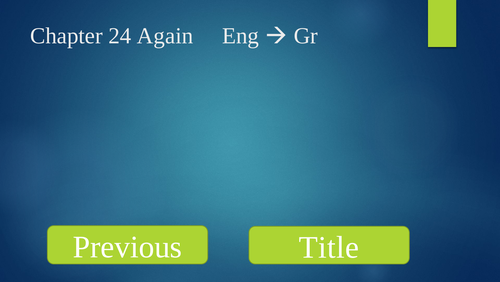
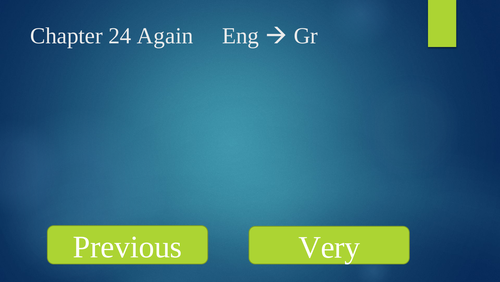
Title: Title -> Very (329, 247)
